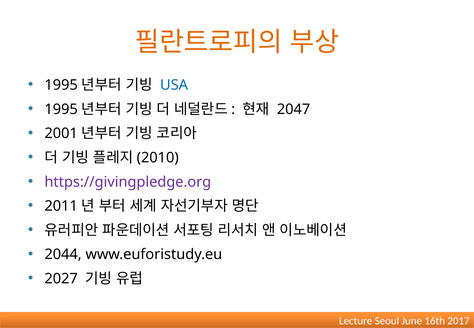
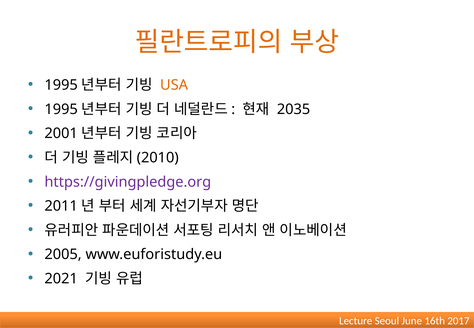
USA colour: blue -> orange (174, 85)
2047: 2047 -> 2035 (294, 109)
2044: 2044 -> 2005 (63, 255)
2027: 2027 -> 2021 (61, 279)
